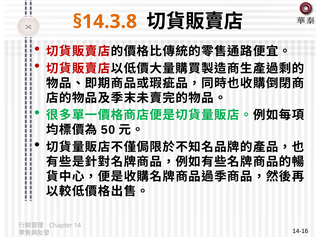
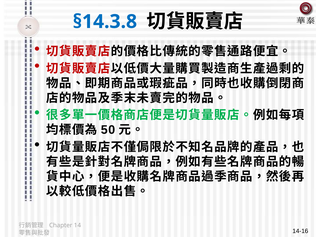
§14.3.8 colour: orange -> blue (105, 22)
